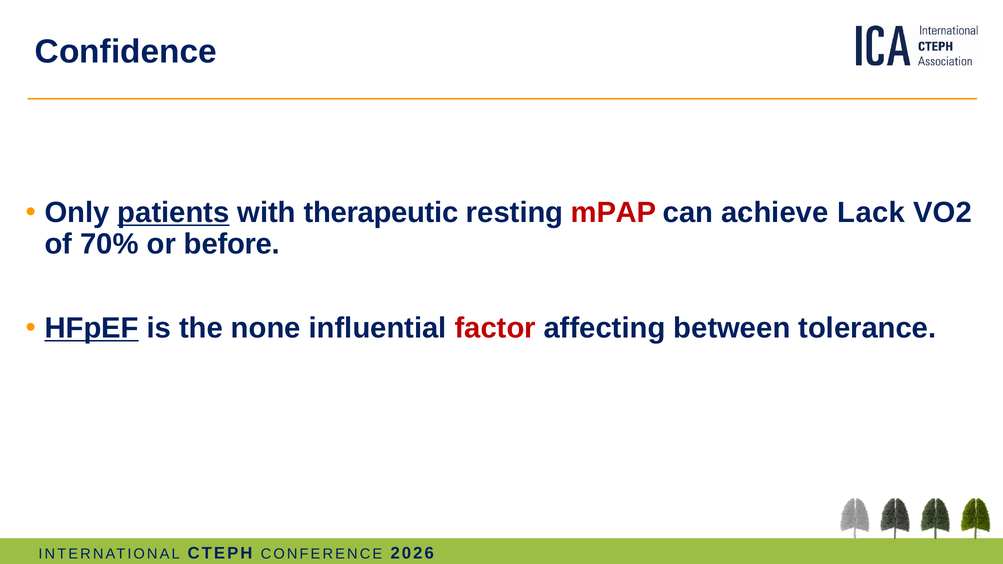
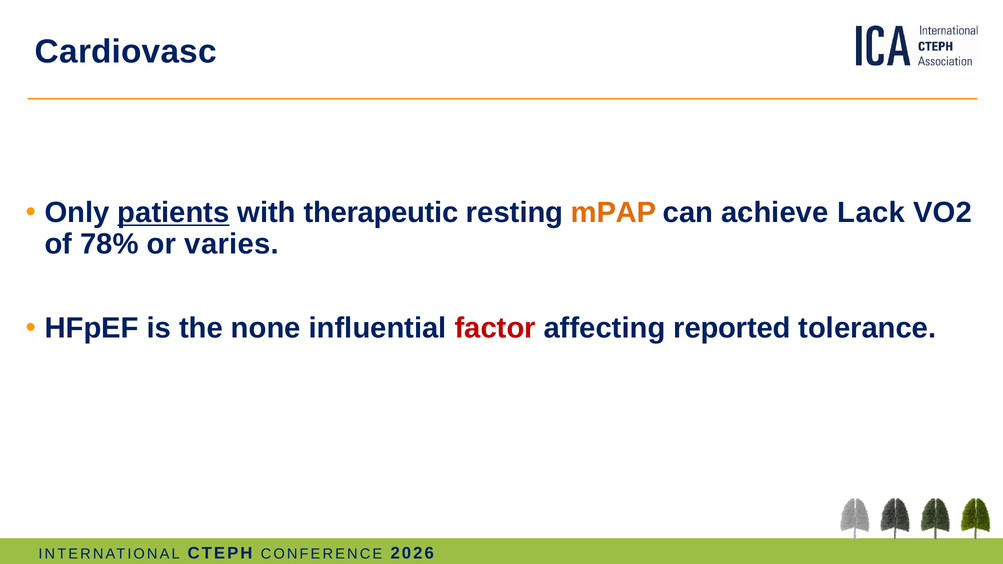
Confidence: Confidence -> Cardiovasc (126, 52)
mPAP colour: red -> orange (613, 213)
70%: 70% -> 78% (109, 244)
before: before -> varies (232, 244)
HFpEF underline: present -> none (92, 328)
between: between -> reported (732, 328)
